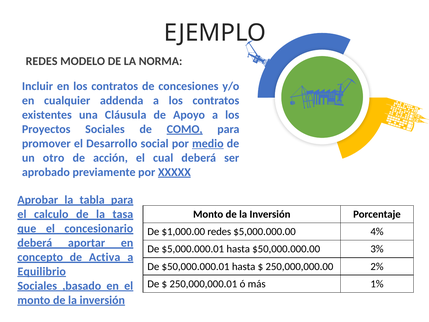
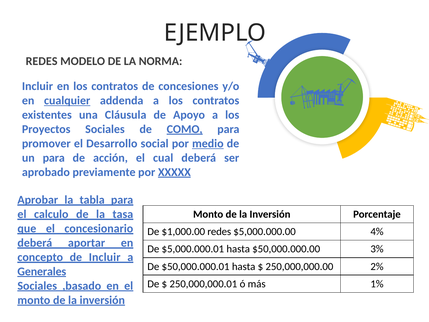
cualquier underline: none -> present (67, 100)
un otro: otro -> para (54, 158)
de Activa: Activa -> Incluir (105, 257)
Equilibrio: Equilibrio -> Generales (42, 271)
